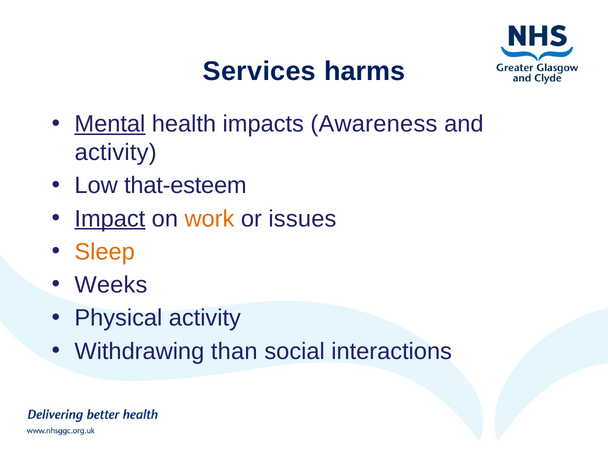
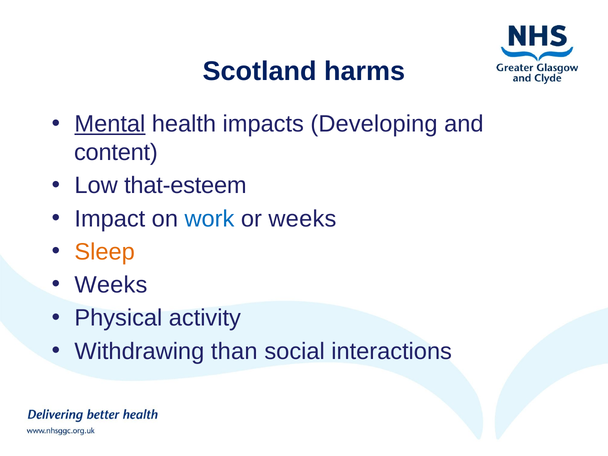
Services: Services -> Scotland (260, 71)
Awareness: Awareness -> Developing (374, 124)
activity: activity -> content (116, 152)
Impact underline: present -> none (110, 219)
work colour: orange -> blue (209, 219)
or issues: issues -> weeks (302, 219)
